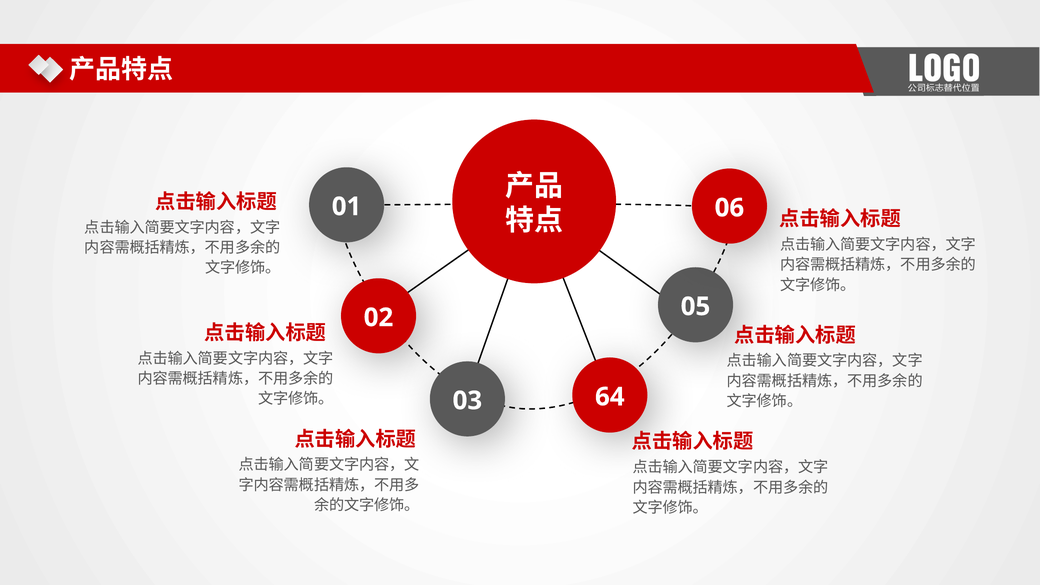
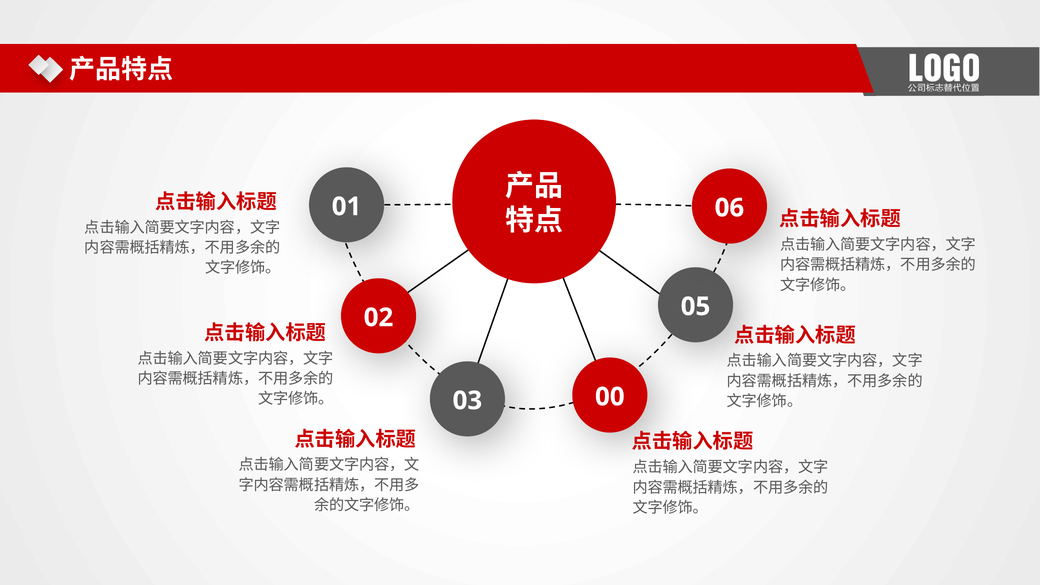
64: 64 -> 00 (610, 397)
